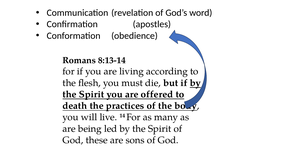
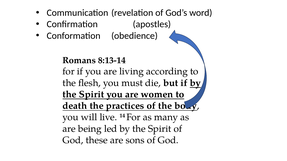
offered: offered -> women (157, 95)
